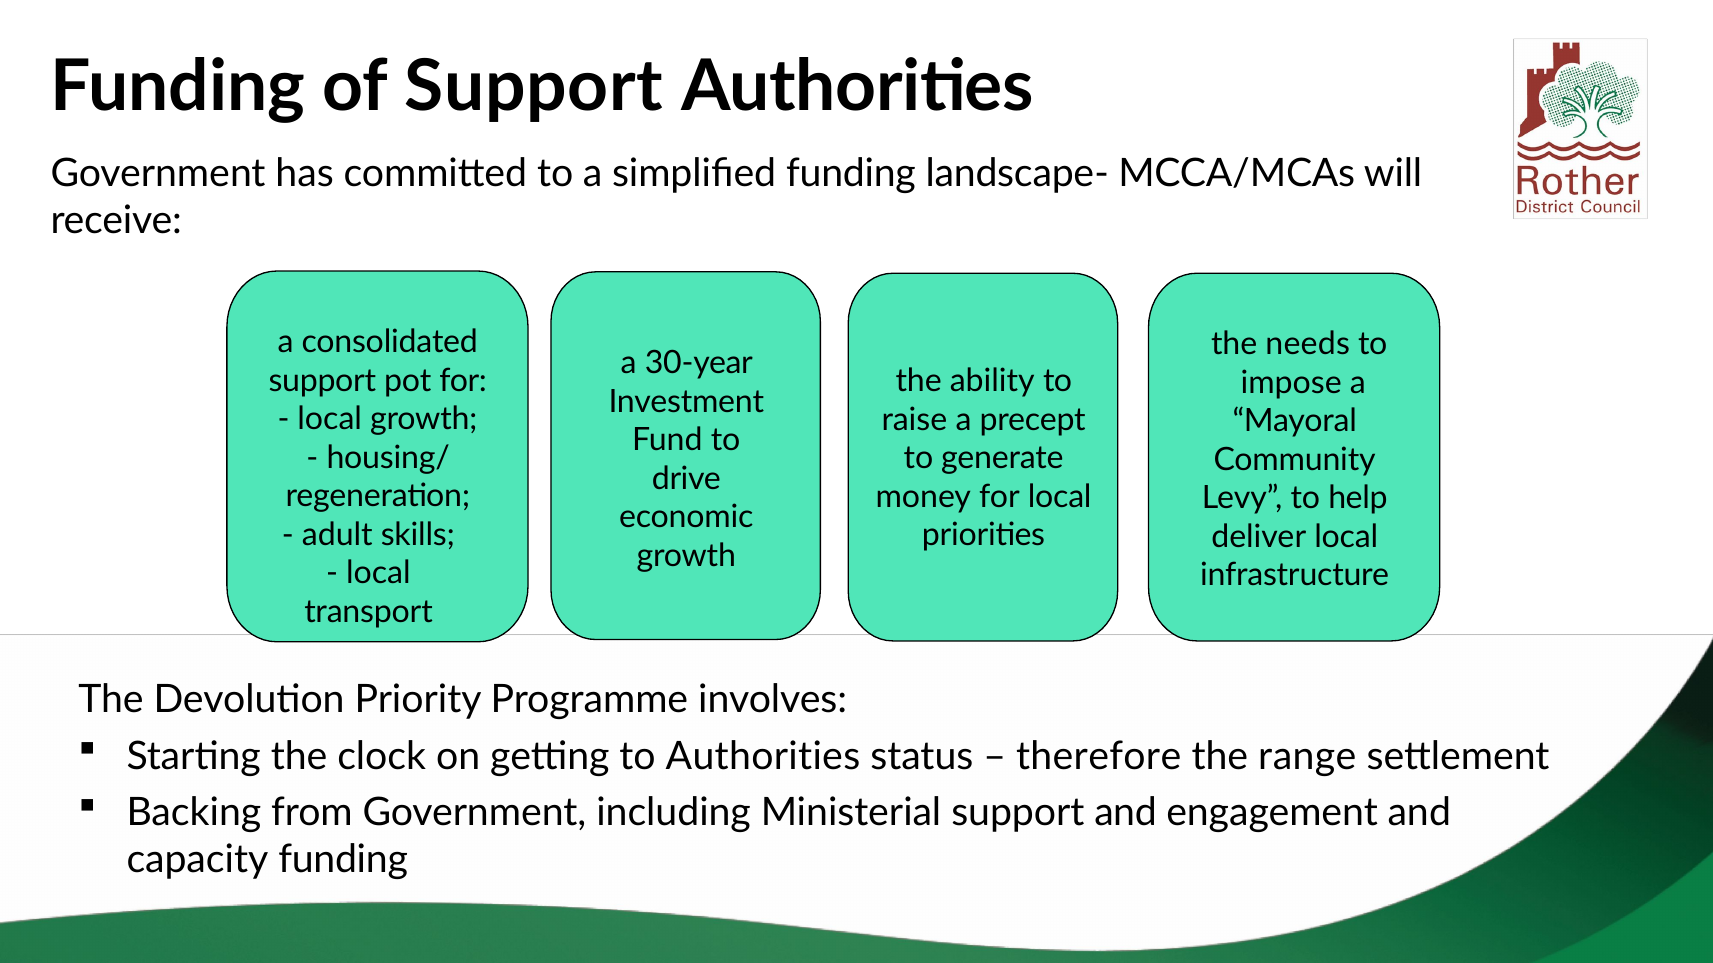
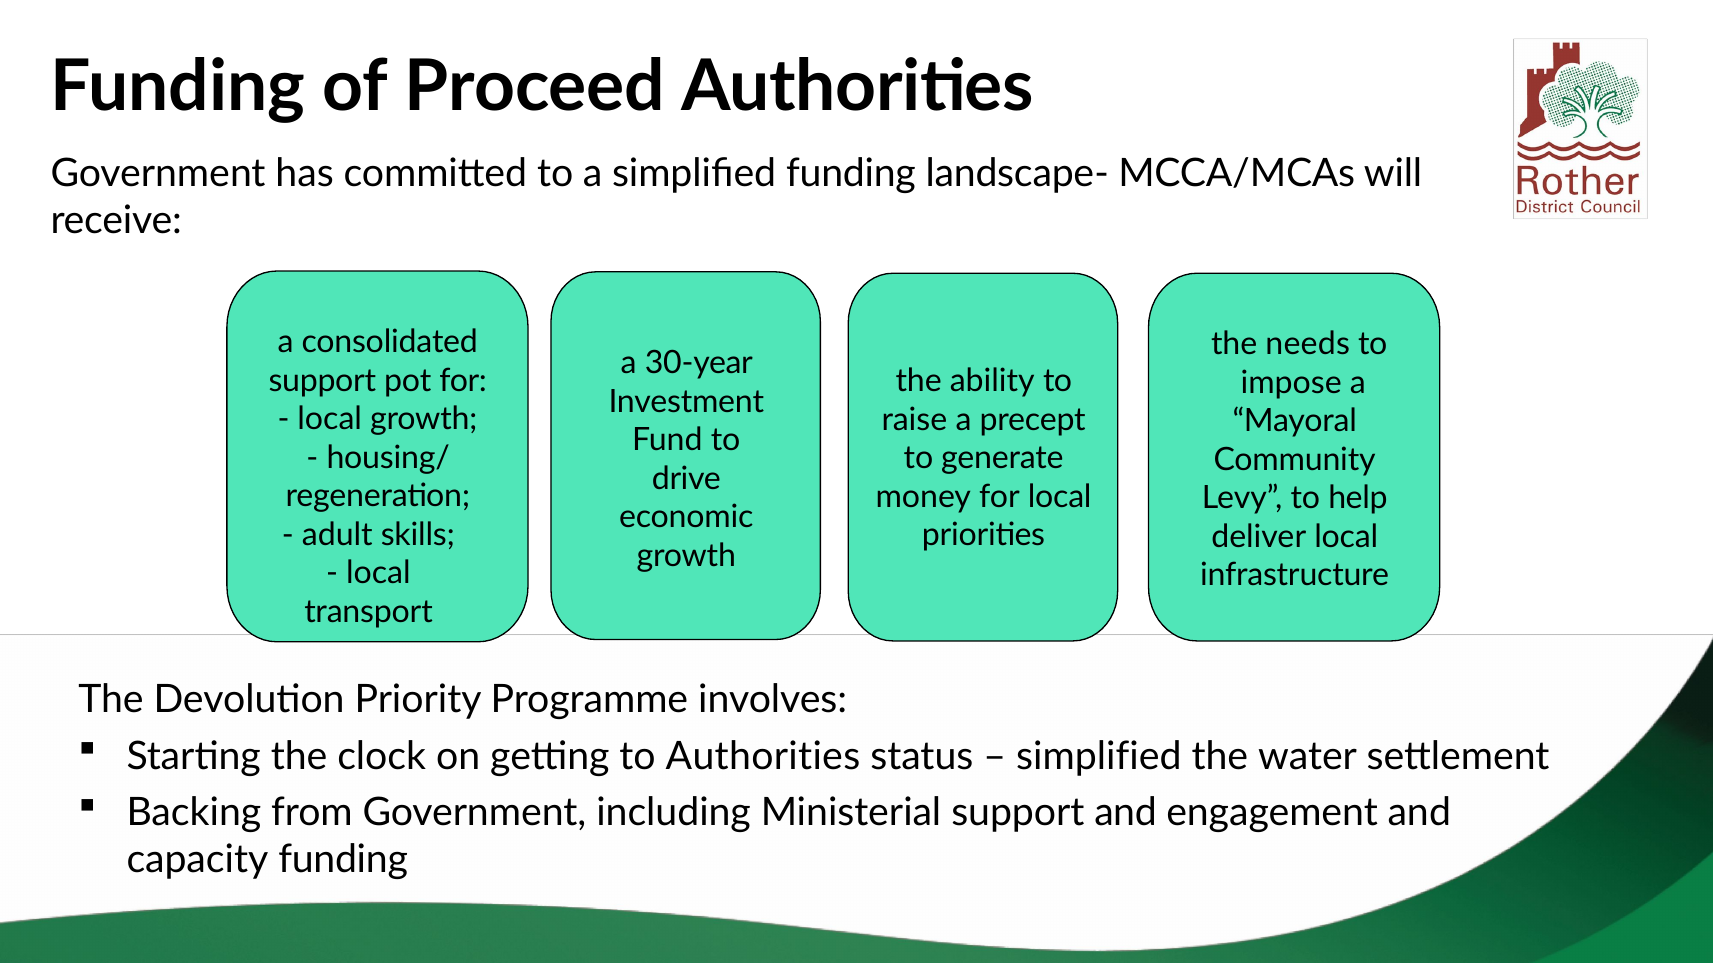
of Support: Support -> Proceed (535, 87)
therefore: therefore -> simplified (1099, 757)
range: range -> water (1308, 757)
